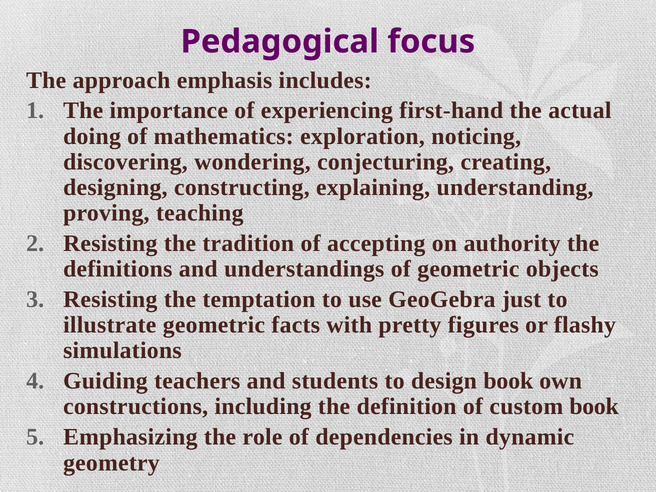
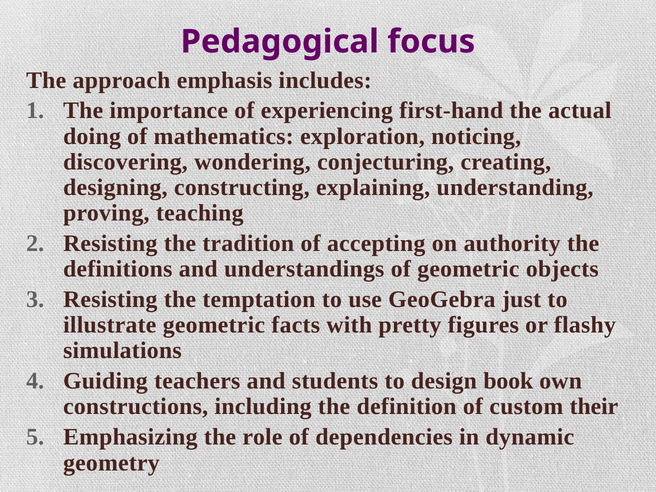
custom book: book -> their (594, 407)
